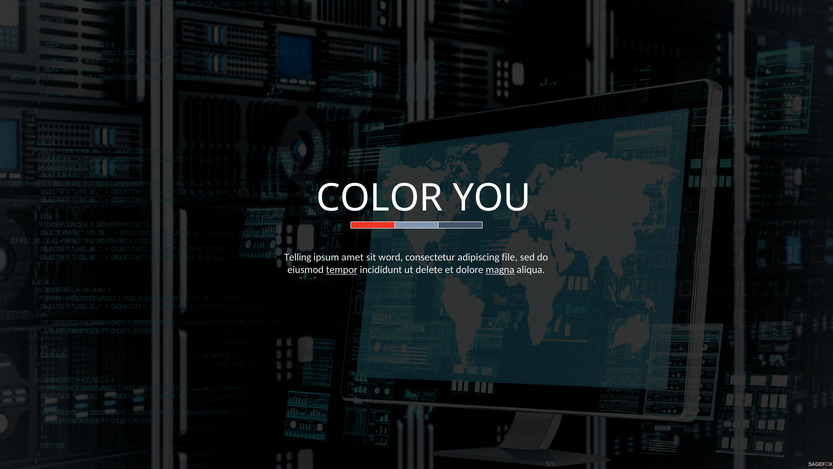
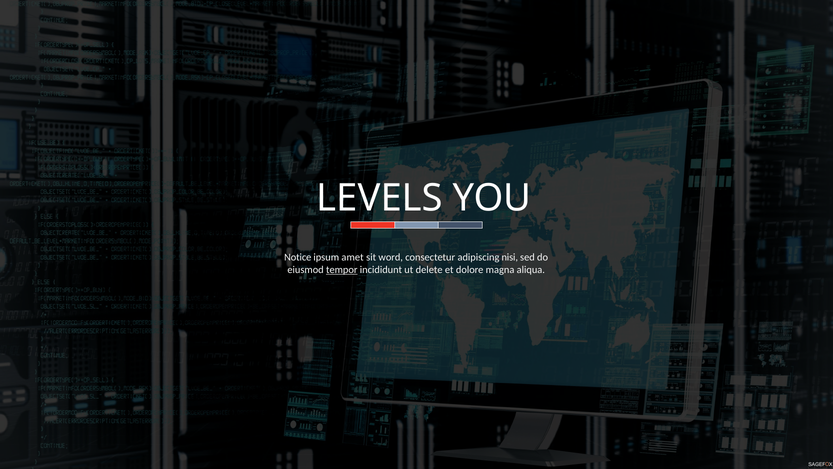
COLOR: COLOR -> LEVELS (380, 198)
Telling: Telling -> Notice (298, 257)
file: file -> nisi (510, 257)
magna underline: present -> none (500, 270)
